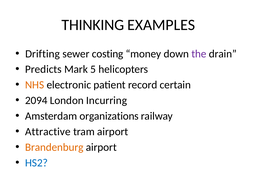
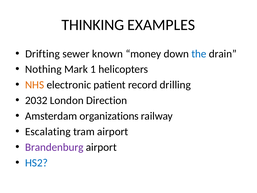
costing: costing -> known (108, 54)
the colour: purple -> blue (199, 54)
Predicts: Predicts -> Nothing (43, 69)
5: 5 -> 1 (93, 69)
certain: certain -> drilling (175, 85)
2094: 2094 -> 2032 (36, 100)
Incurring: Incurring -> Direction (107, 100)
Attractive: Attractive -> Escalating (48, 132)
Brandenburg colour: orange -> purple (54, 147)
